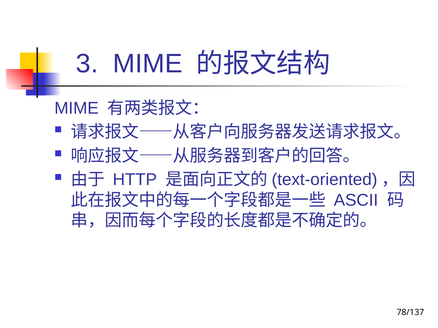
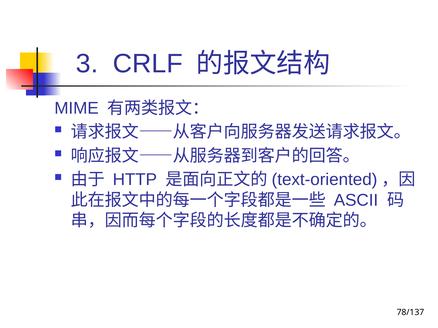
3 MIME: MIME -> CRLF (148, 64)
